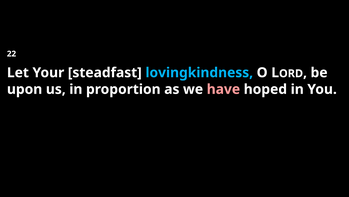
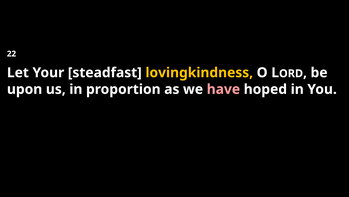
lovingkindness colour: light blue -> yellow (199, 72)
